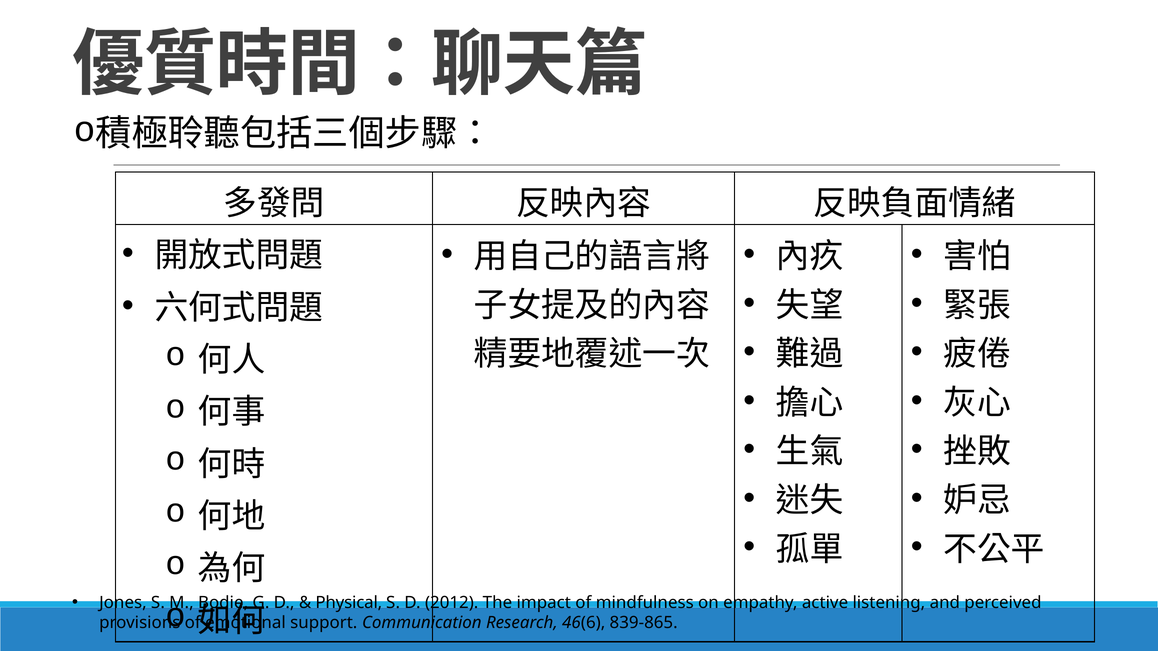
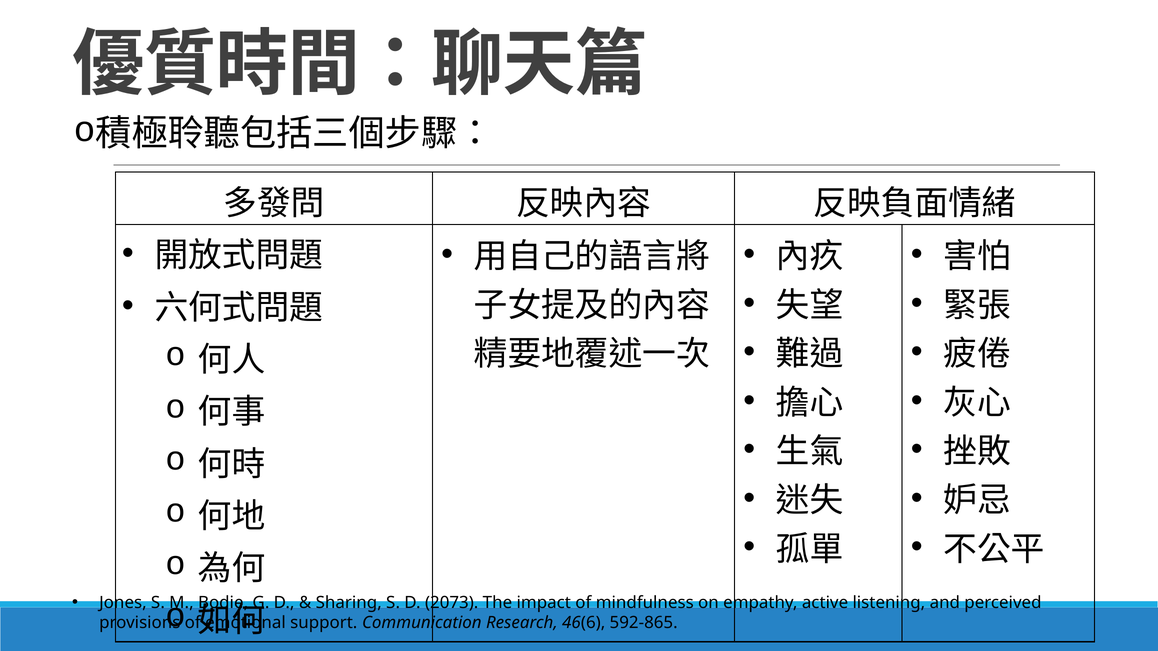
Physical: Physical -> Sharing (349, 603)
2012: 2012 -> 2073 (452, 603)
839-865: 839-865 -> 592-865 (644, 623)
